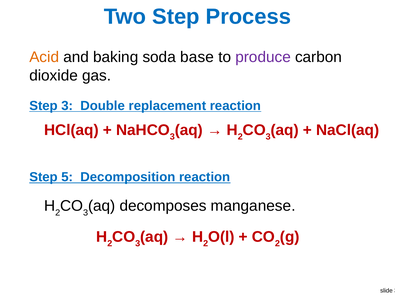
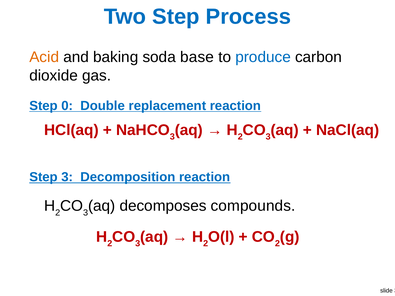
produce colour: purple -> blue (263, 57)
Step 3: 3 -> 0 (67, 106)
Step 5: 5 -> 3 (67, 177)
manganese: manganese -> compounds (253, 206)
